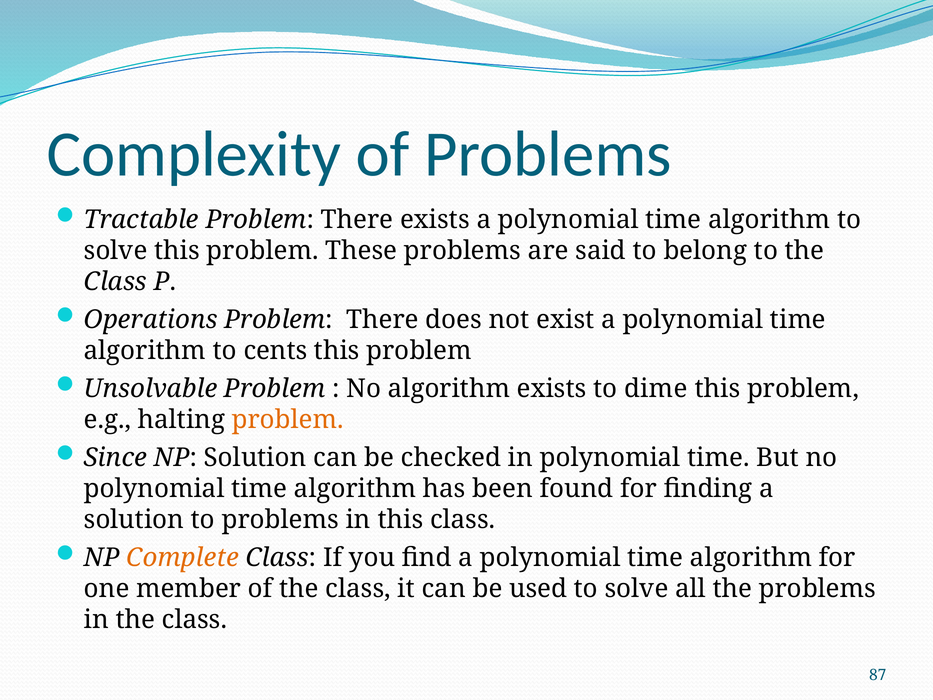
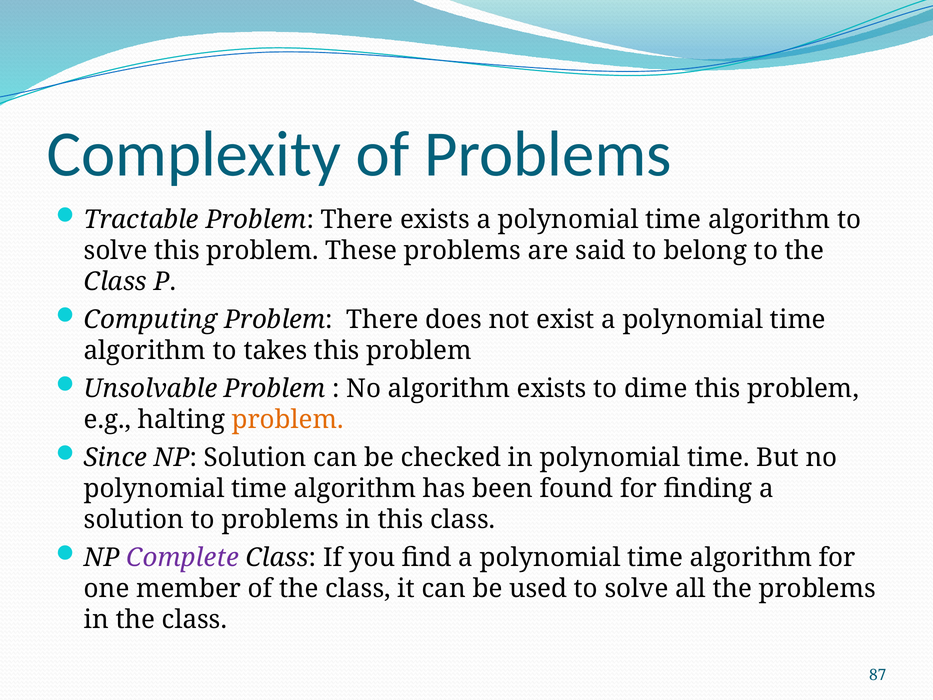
Operations: Operations -> Computing (151, 319)
cents: cents -> takes (275, 351)
Complete colour: orange -> purple (183, 557)
